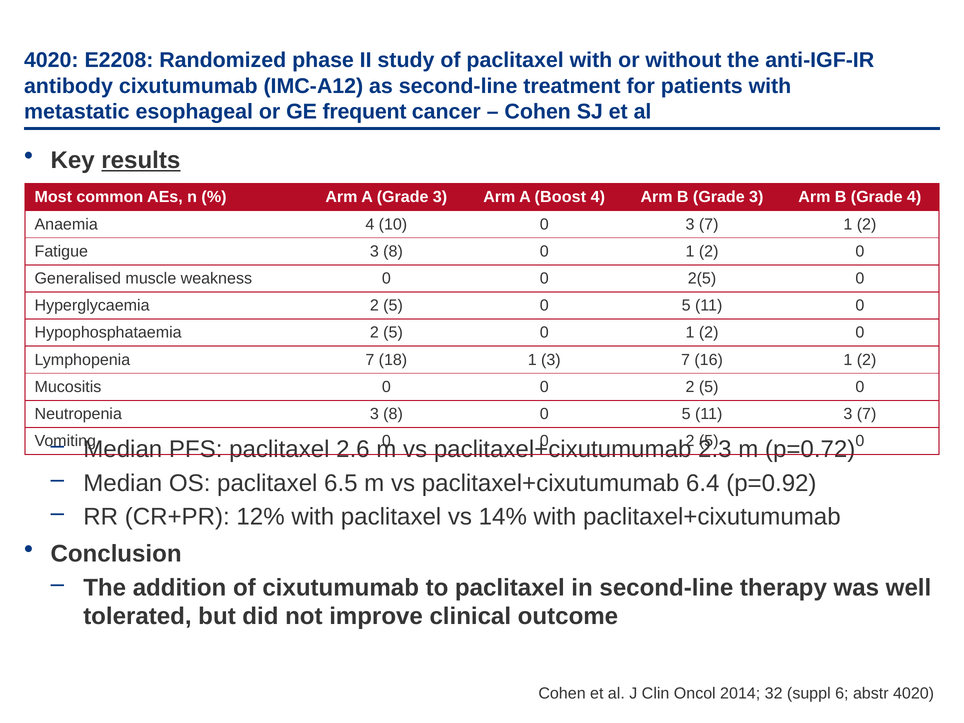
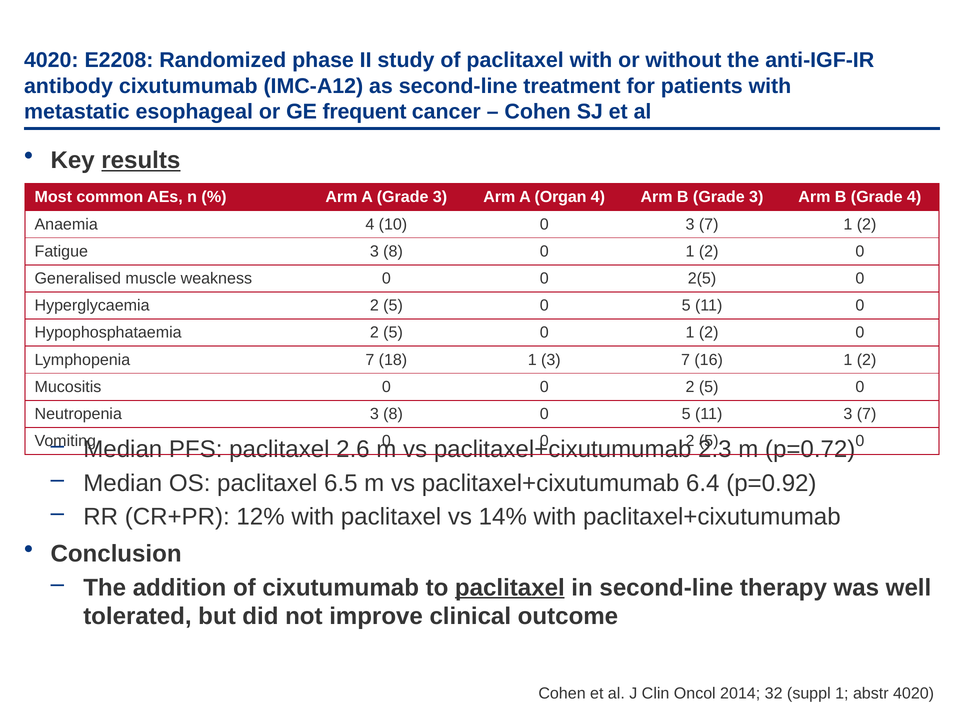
Boost: Boost -> Organ (561, 197)
paclitaxel underline: none -> present (510, 588)
suppl 6: 6 -> 1 (842, 694)
